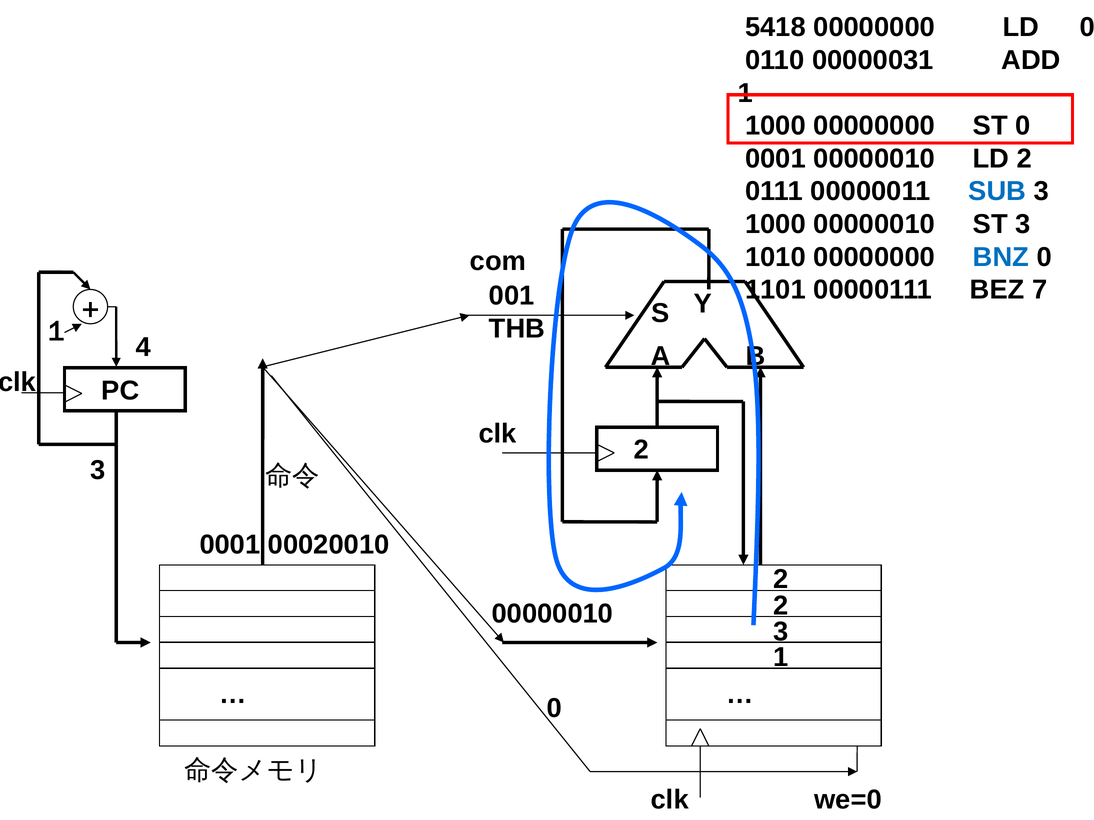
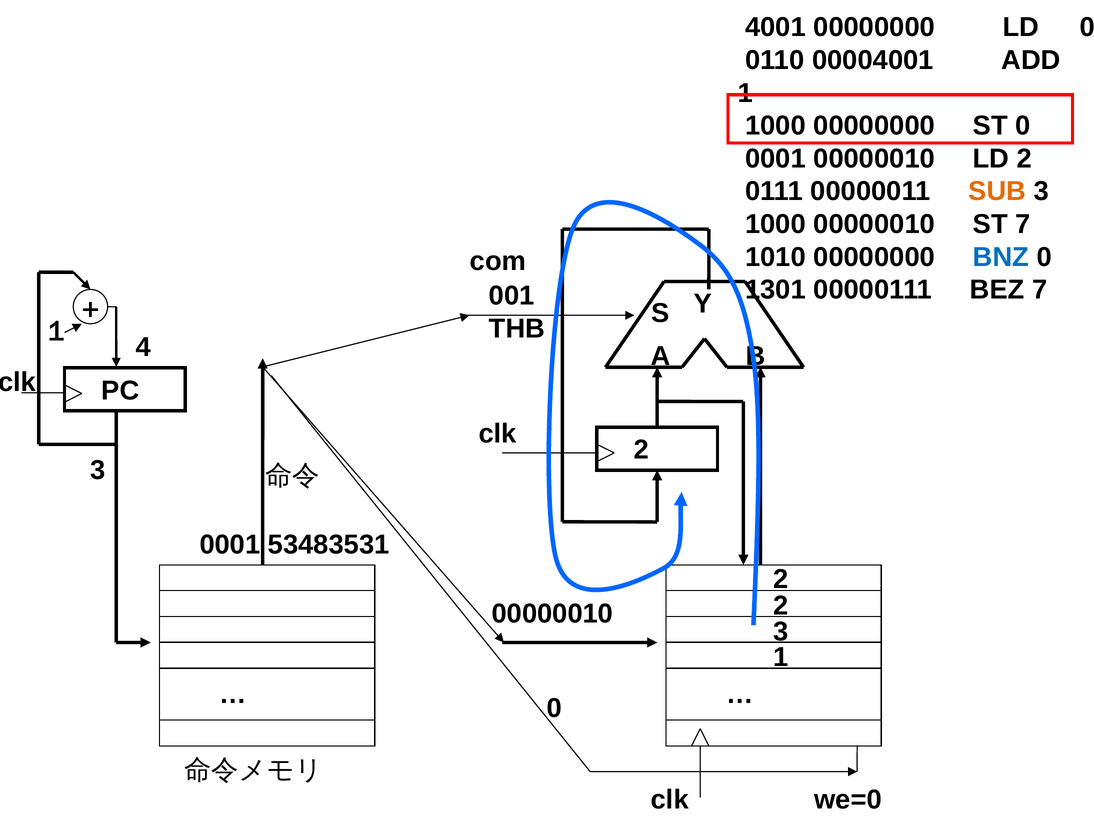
5418: 5418 -> 4001 (776, 27)
00000031: 00000031 -> 00004001 (873, 60)
SUB colour: blue -> orange (997, 192)
ST 3: 3 -> 7 (1023, 224)
1101: 1101 -> 1301 (776, 290)
00020010: 00020010 -> 53483531 (329, 545)
